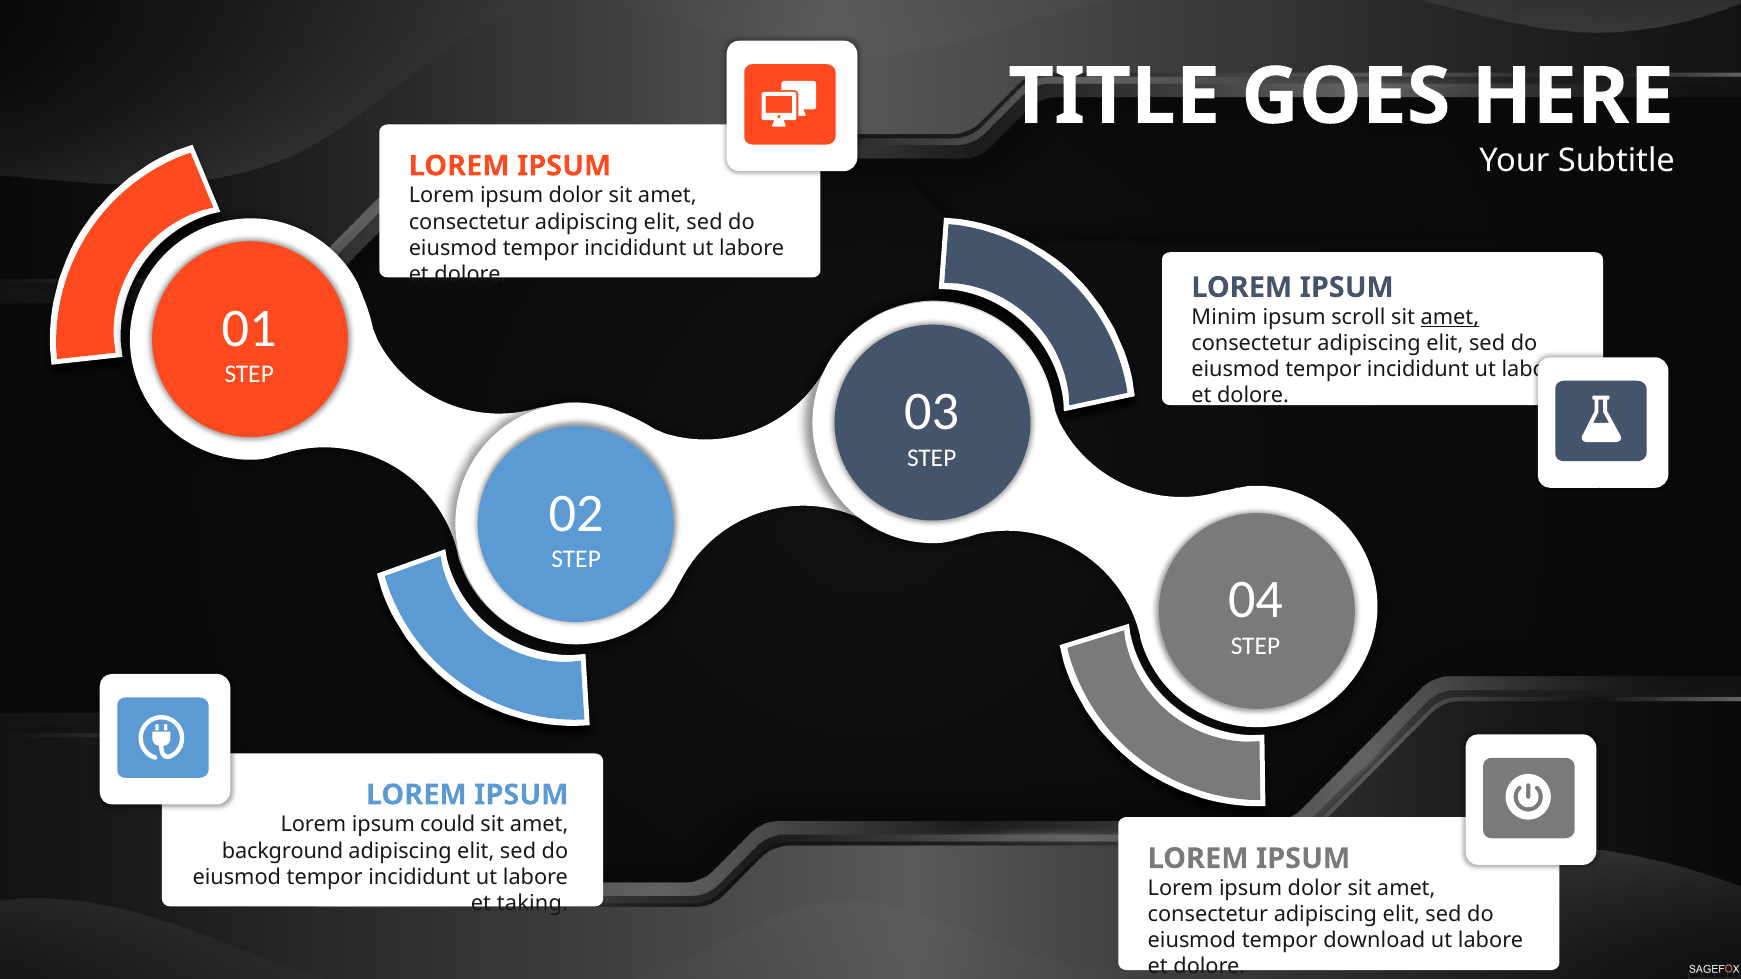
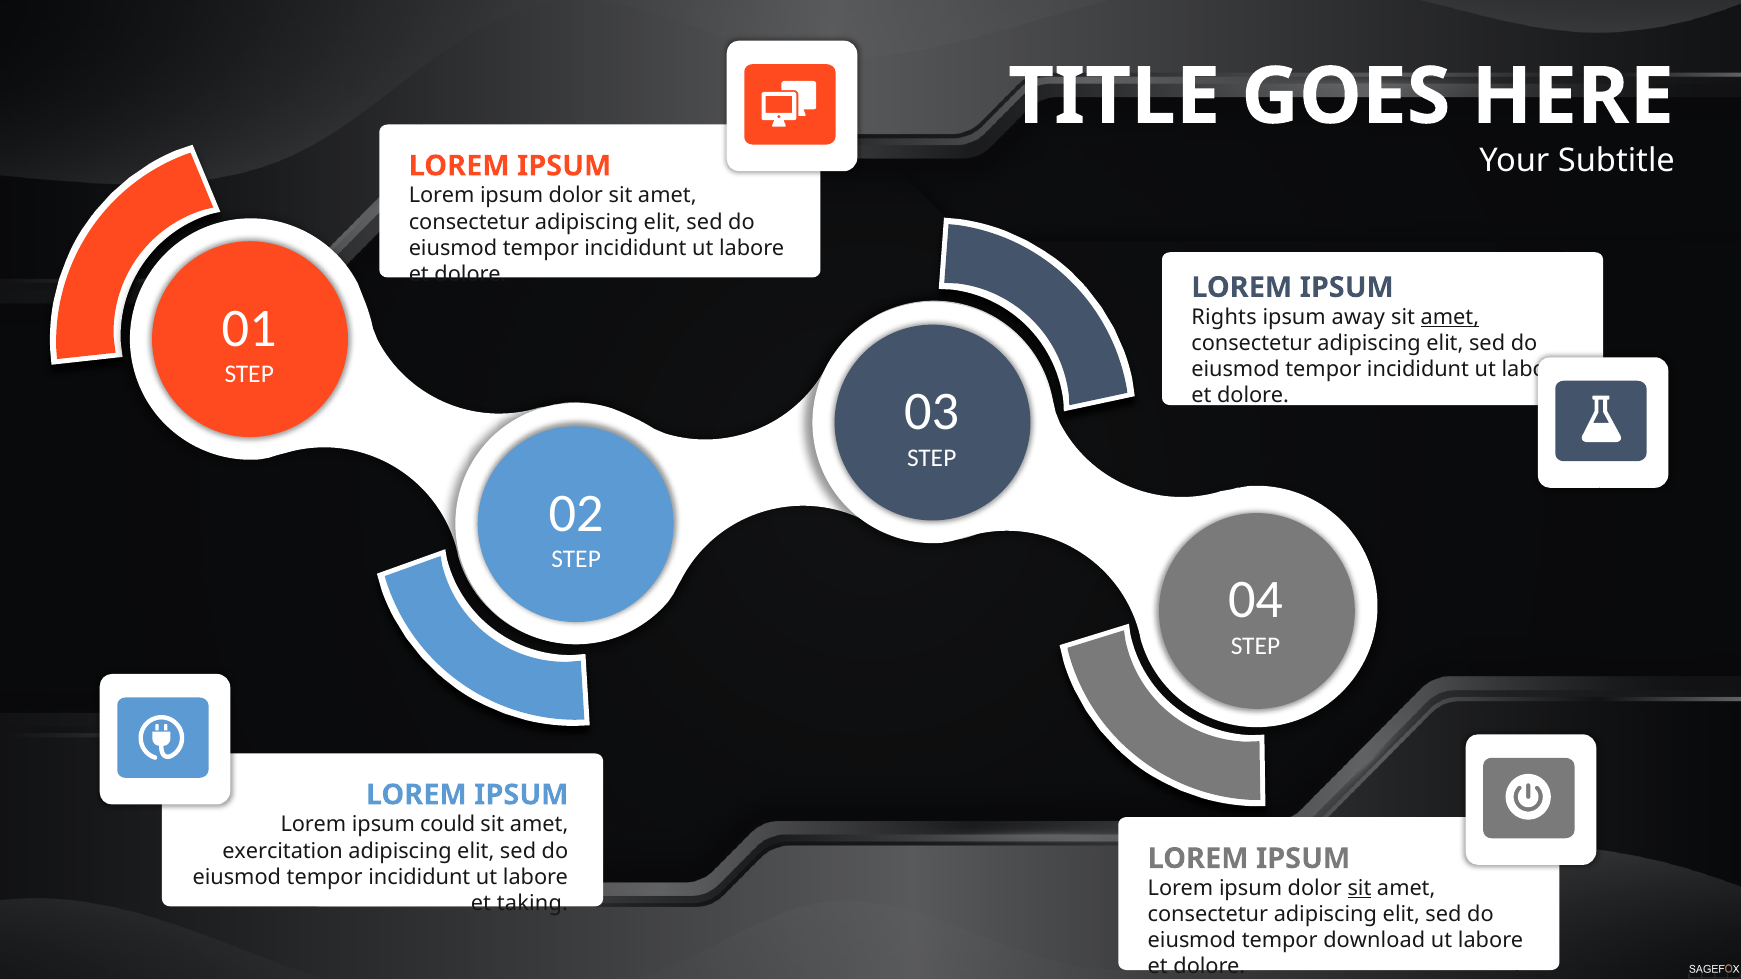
Minim: Minim -> Rights (1224, 317)
scroll: scroll -> away (1358, 317)
background: background -> exercitation (283, 851)
sit underline: none -> present (1359, 889)
